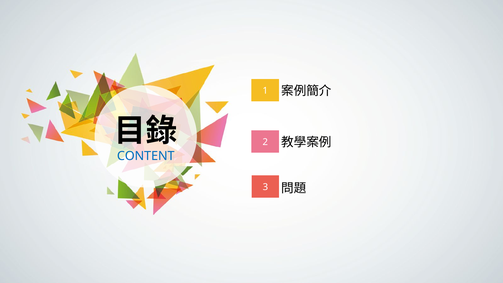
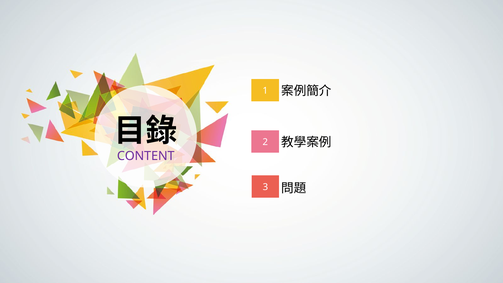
CONTENT colour: blue -> purple (146, 156)
